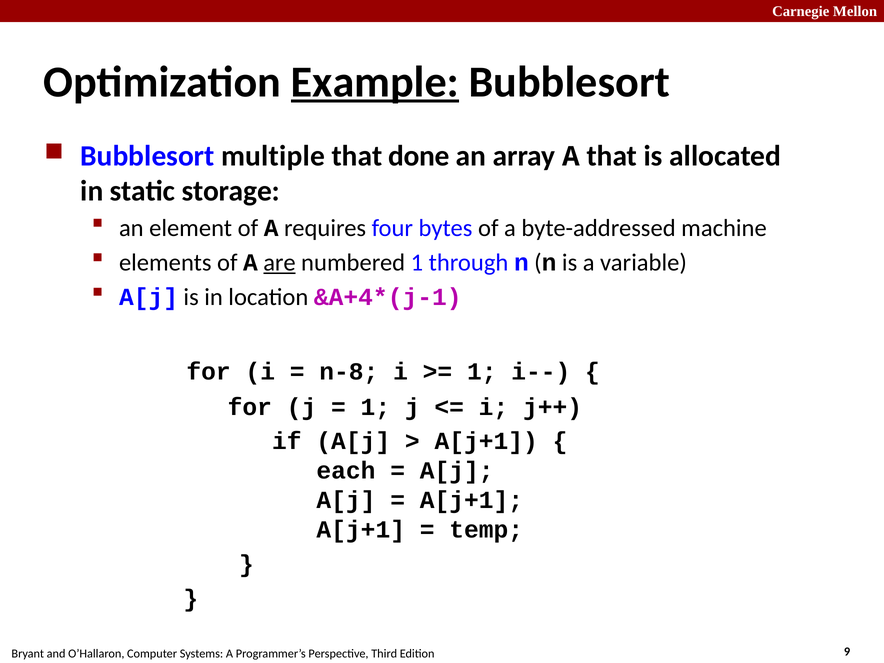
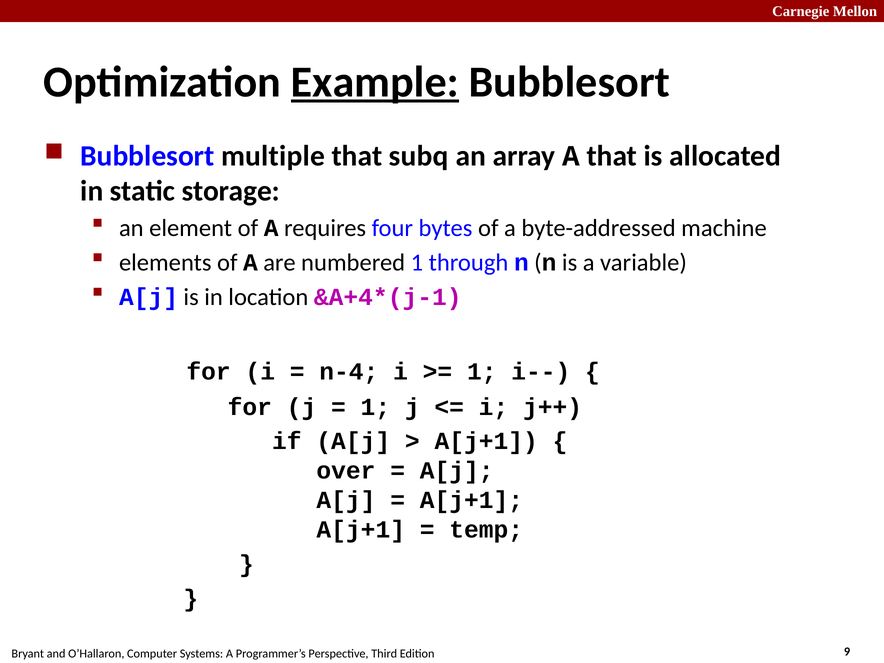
done: done -> subq (419, 156)
are underline: present -> none (279, 263)
n-8: n-8 -> n-4 (349, 372)
each: each -> over (346, 471)
